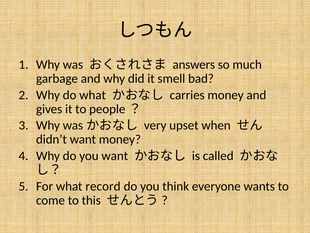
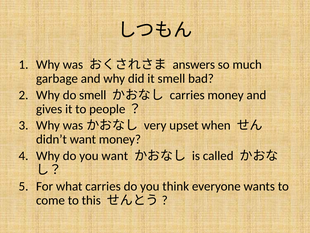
do what: what -> smell (93, 95)
what record: record -> carries (103, 186)
